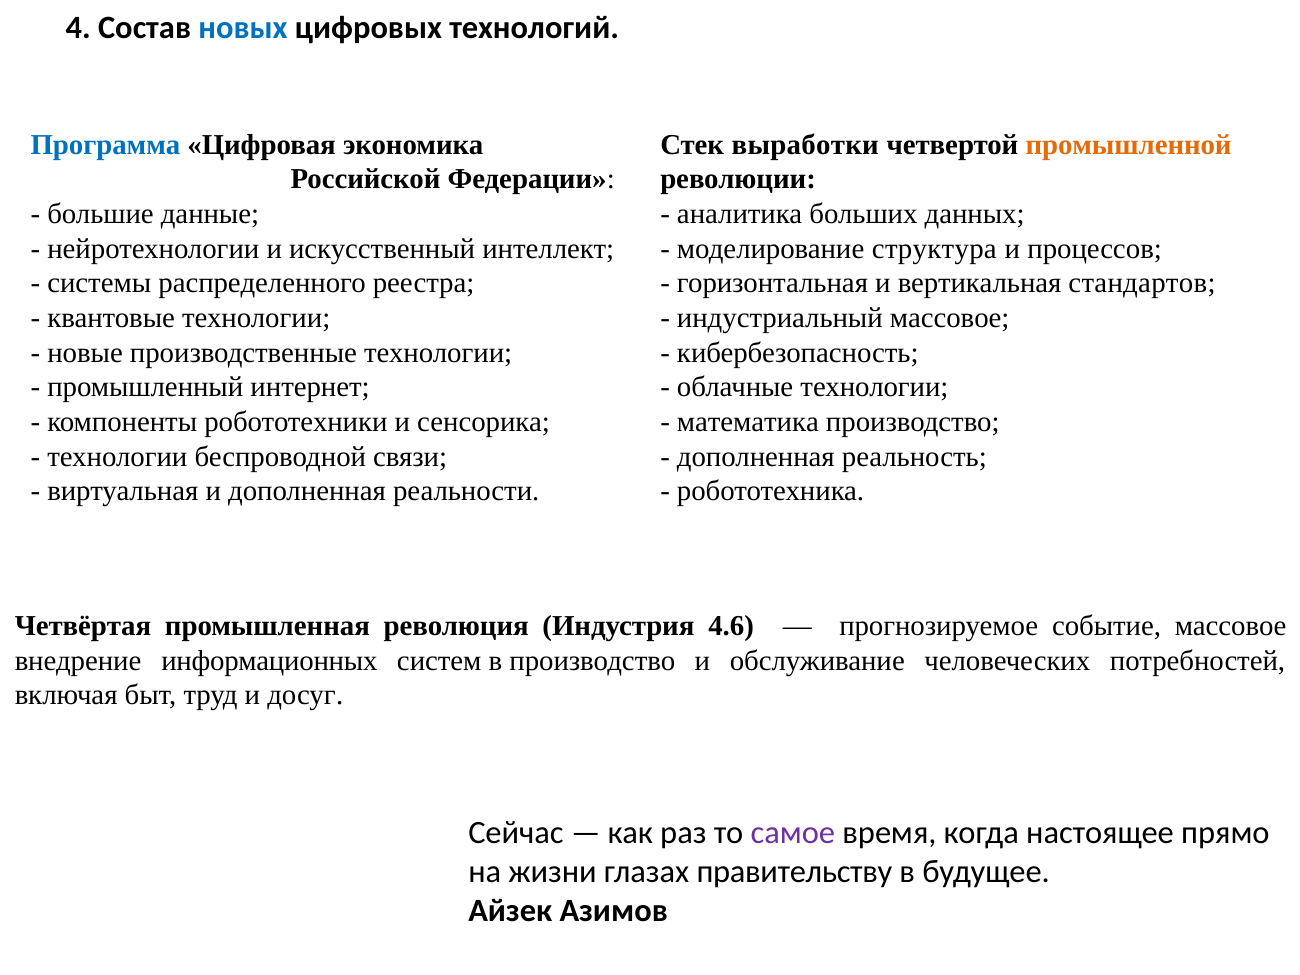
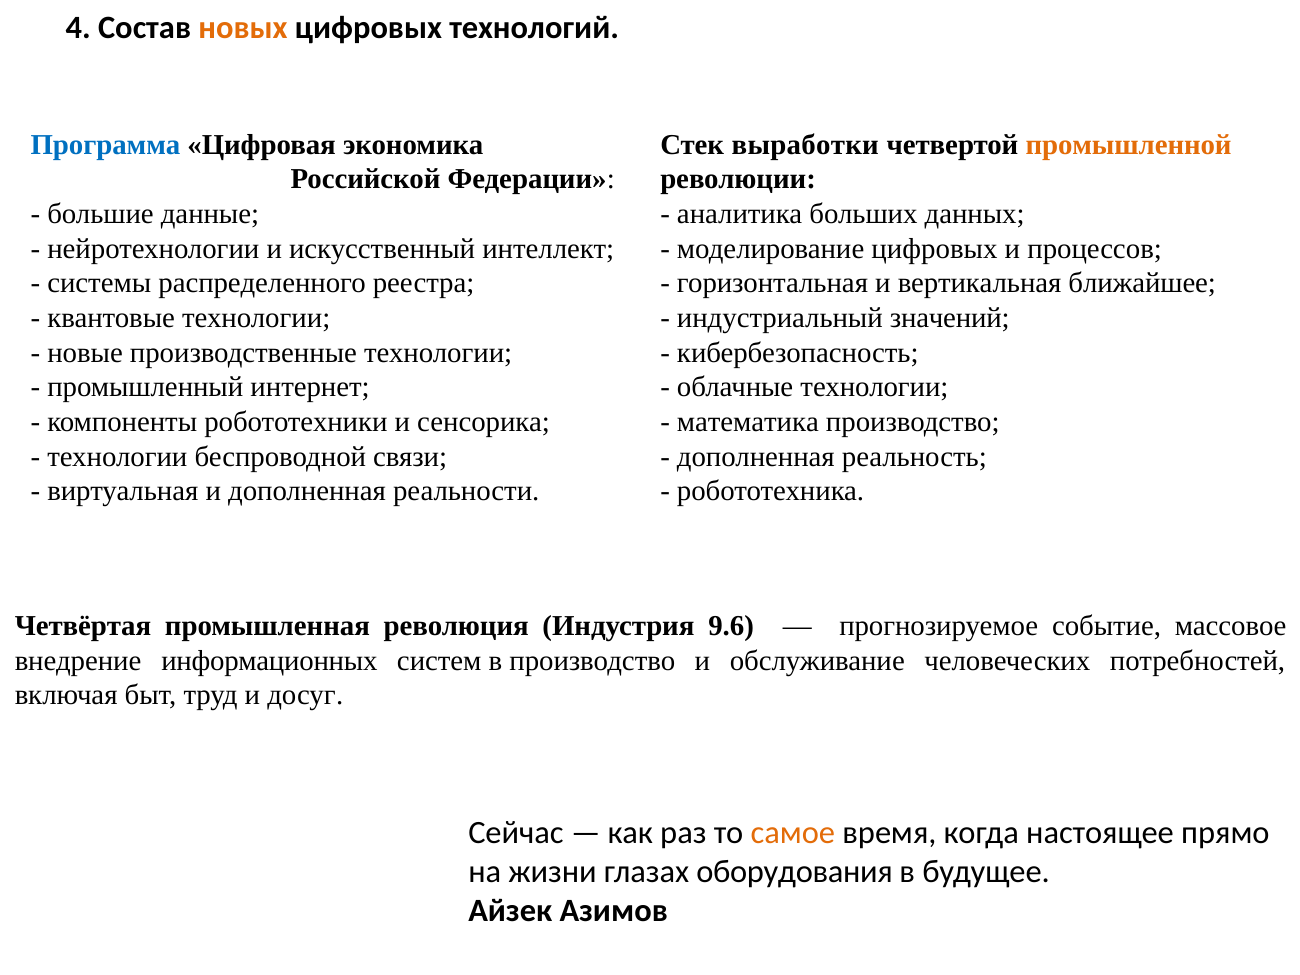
новых colour: blue -> orange (243, 28)
моделирование структура: структура -> цифровых (934, 249)
стандартов: стандартов -> ближайшее (1142, 283)
индустриальный массовое: массовое -> значений (950, 318)
4.6: 4.6 -> 9.6 (731, 626)
самое colour: purple -> orange (793, 833)
правительству: правительству -> оборудования (795, 872)
